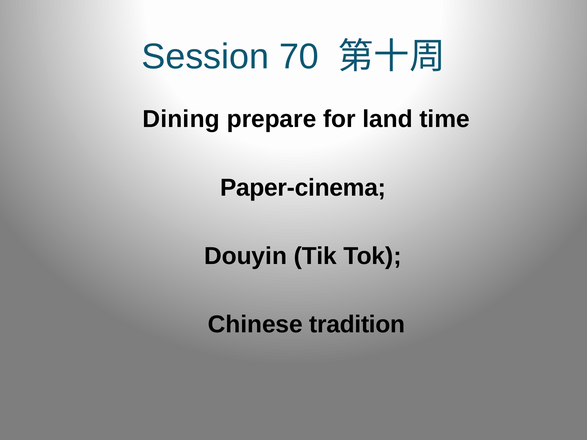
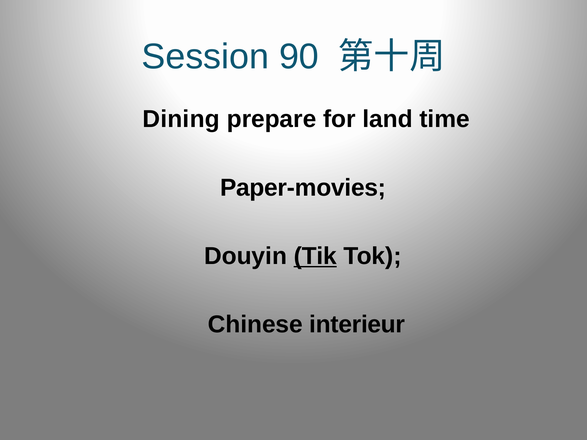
70: 70 -> 90 (299, 57)
Paper-cinema: Paper-cinema -> Paper-movies (303, 188)
Tik underline: none -> present (315, 256)
tradition: tradition -> interieur (357, 325)
